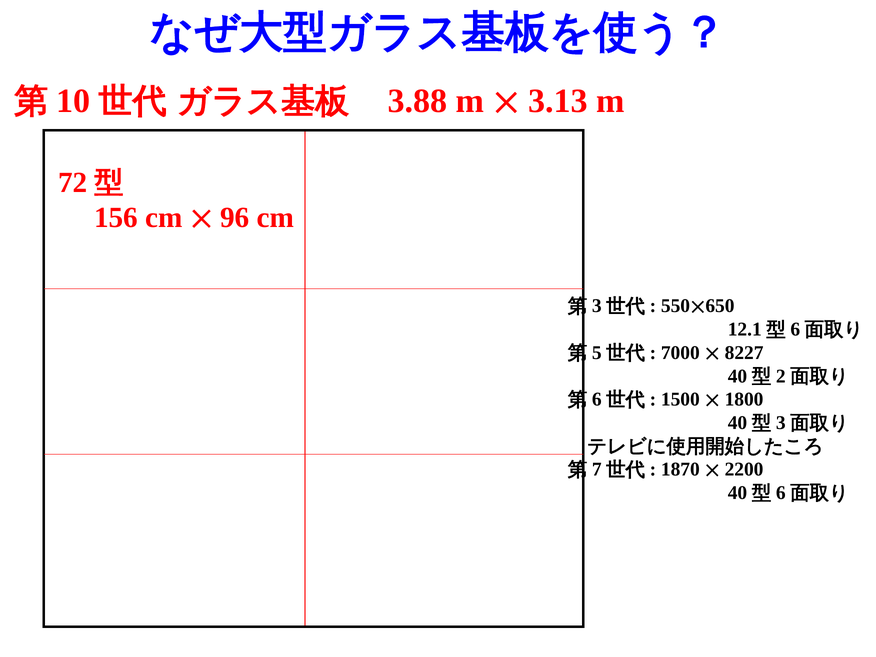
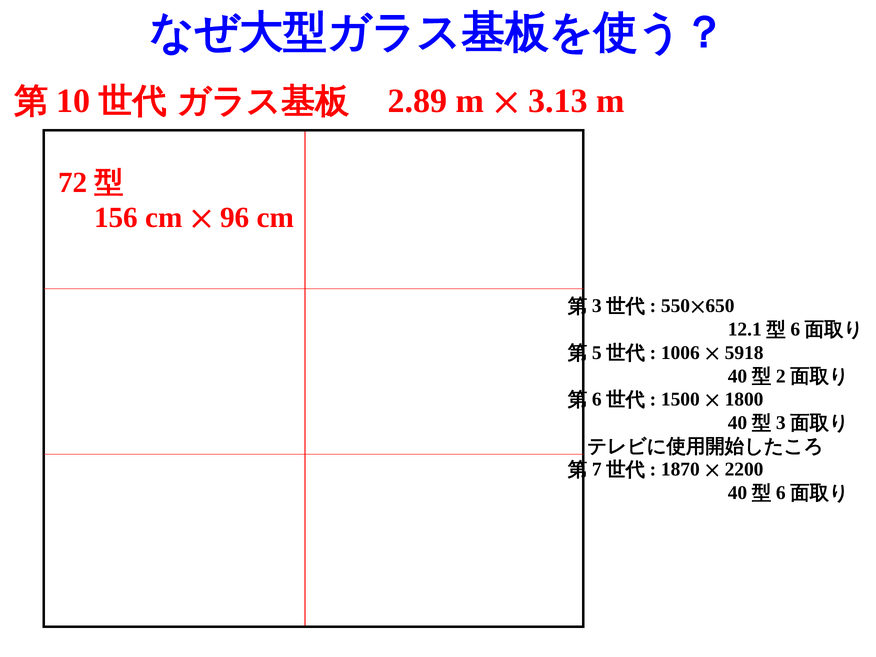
3.88: 3.88 -> 2.89 (418, 101)
7000: 7000 -> 1006 (680, 353)
8227: 8227 -> 5918 (744, 353)
